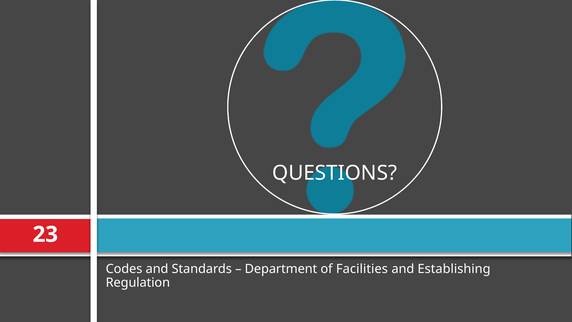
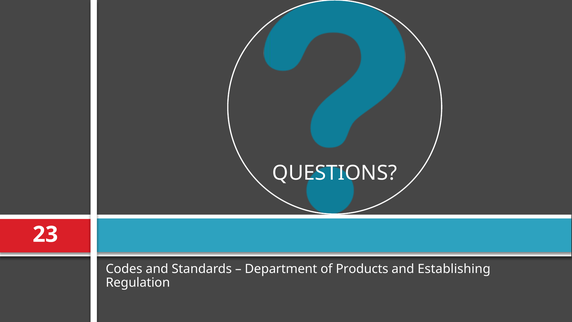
Facilities: Facilities -> Products (362, 269)
